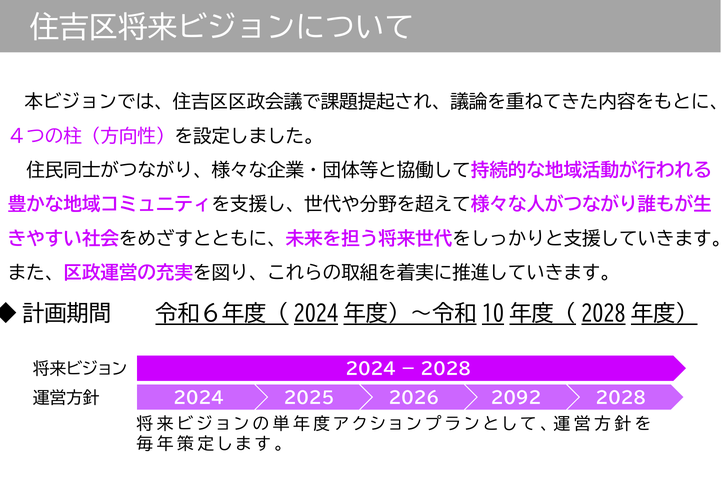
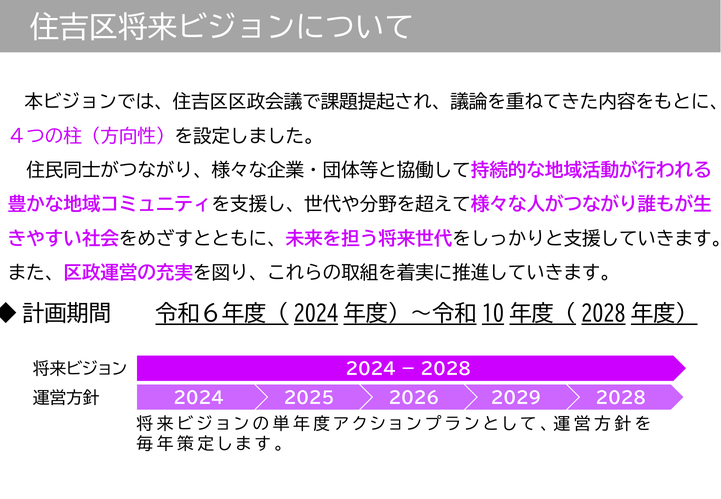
2092: 2092 -> 2029 (516, 398)
